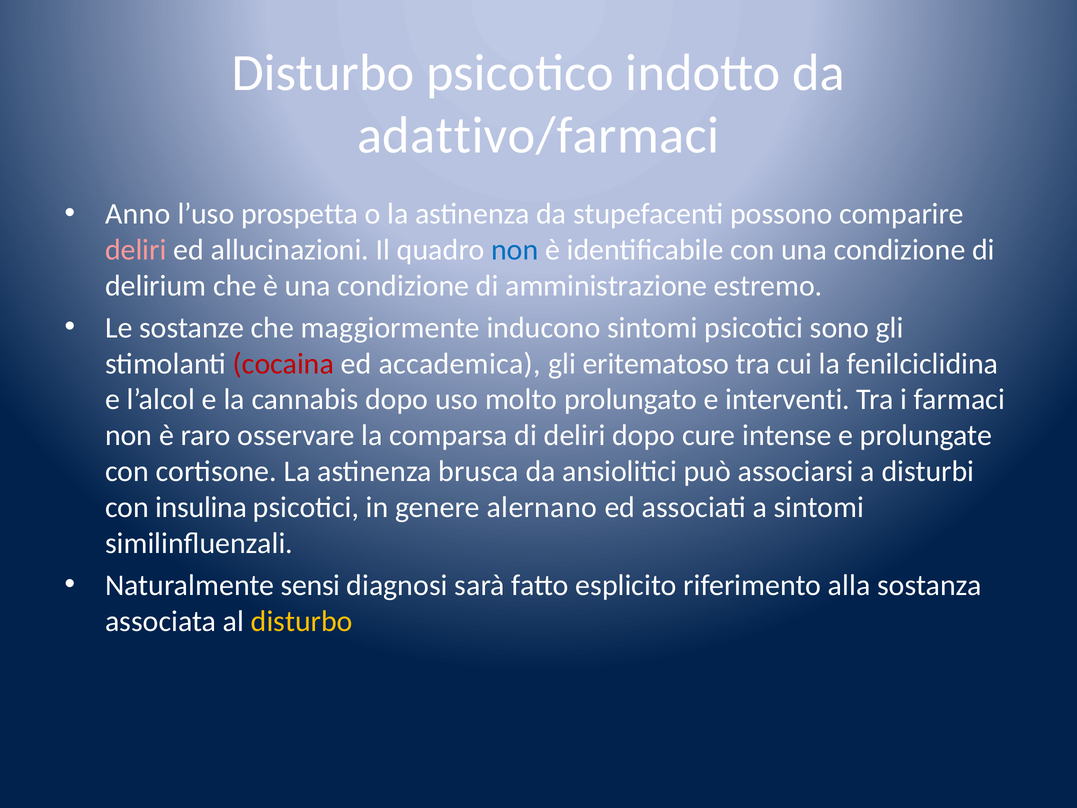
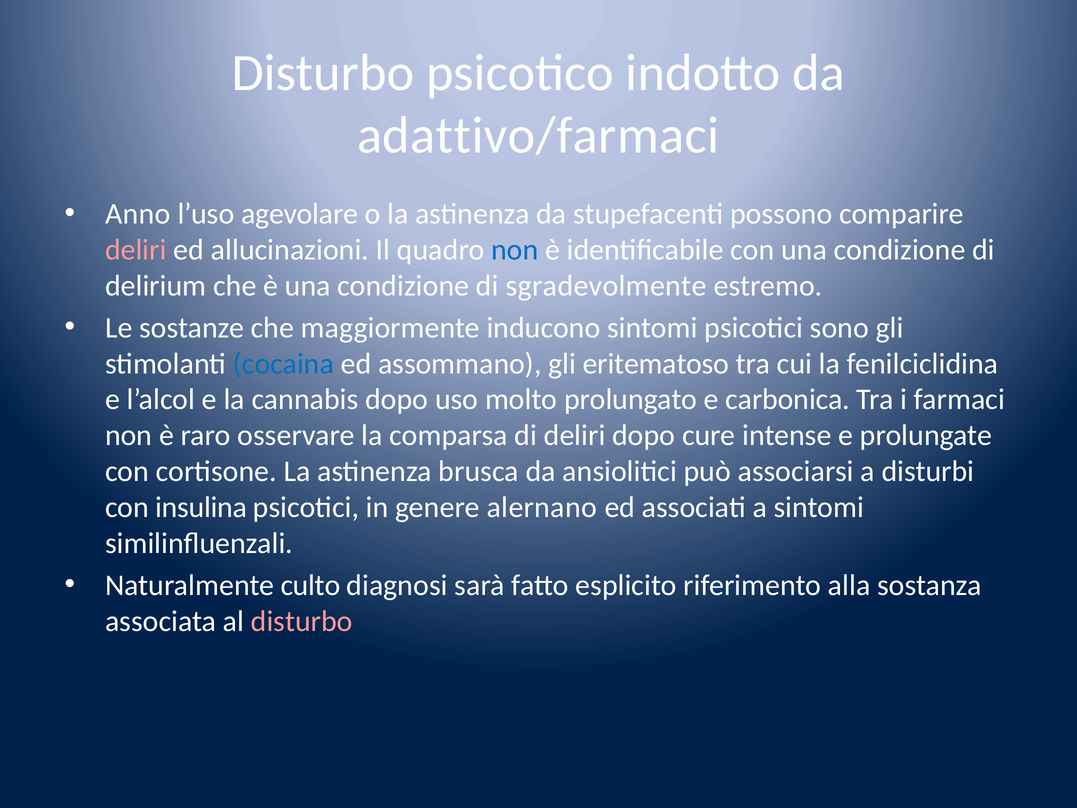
prospetta: prospetta -> agevolare (300, 214)
amministrazione: amministrazione -> sgradevolmente (606, 286)
cocaina colour: red -> blue (283, 364)
accademica: accademica -> assommano (460, 364)
interventi: interventi -> carbonica (788, 399)
sensi: sensi -> culto (310, 585)
disturbo colour: yellow -> pink (302, 621)
